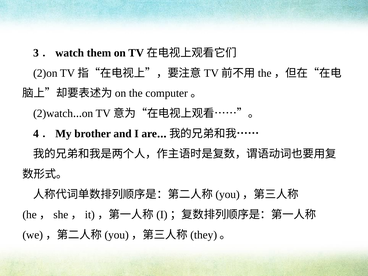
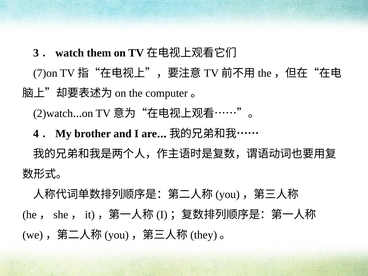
2)on: 2)on -> 7)on (45, 73)
